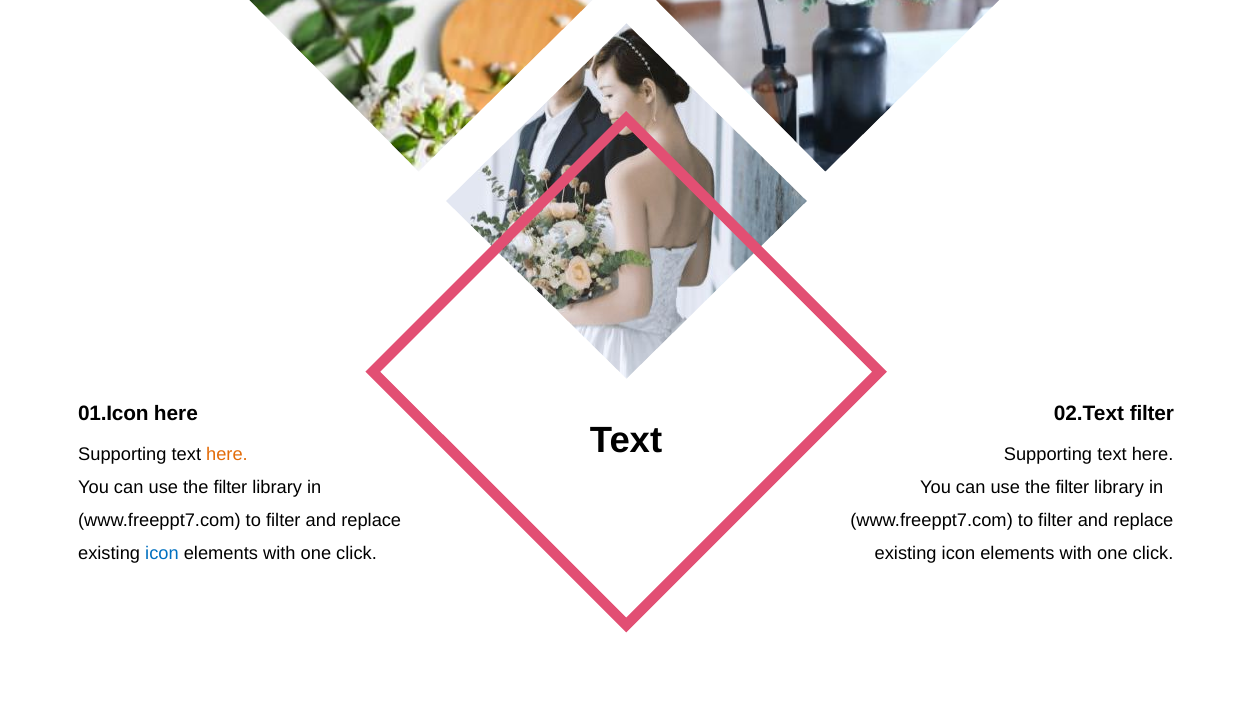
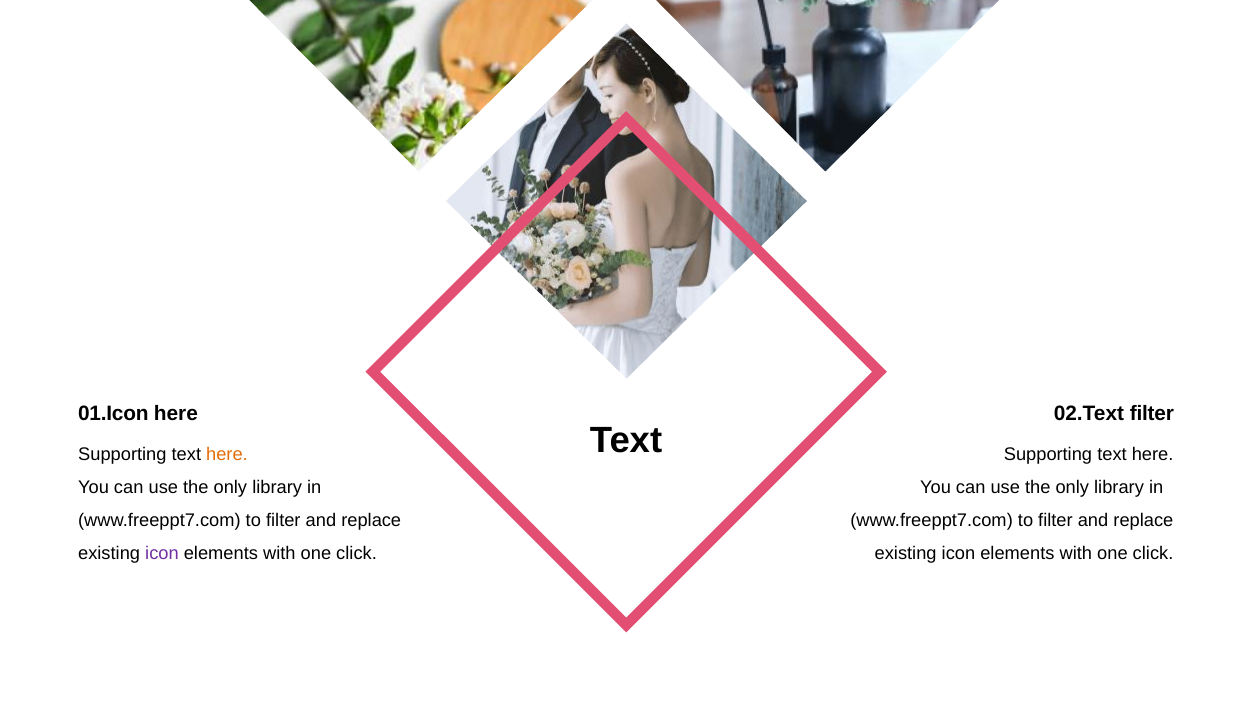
filter: filter -> only (230, 488)
filter: filter -> only (1072, 488)
icon colour: blue -> purple (162, 554)
